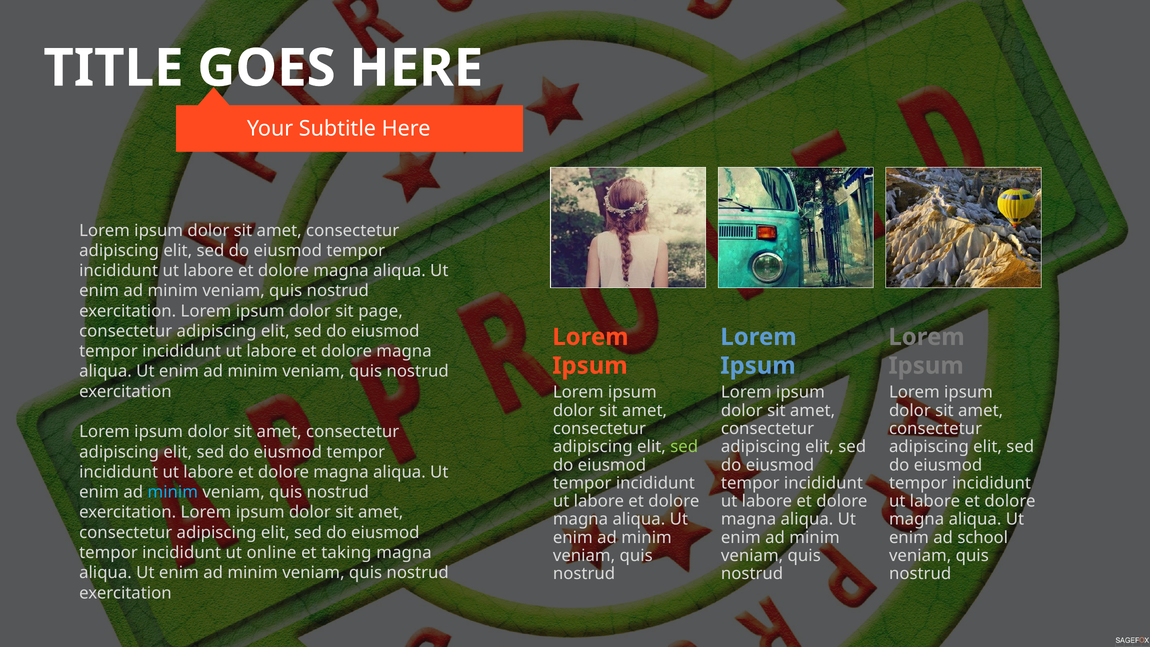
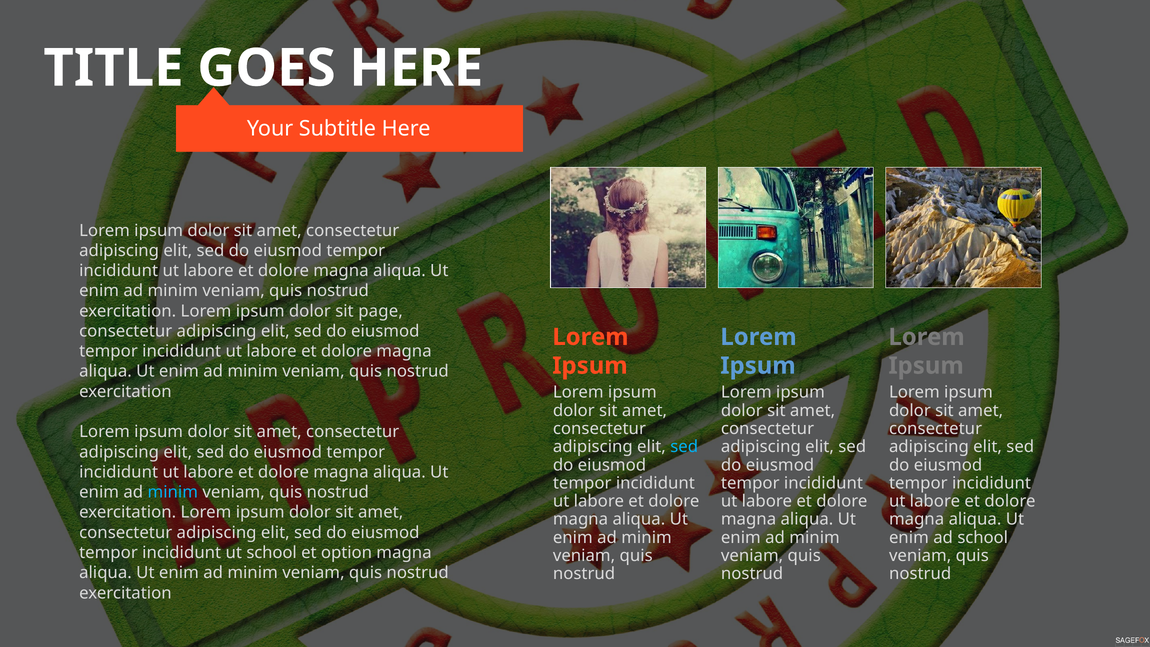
sed colour: light green -> light blue (684, 447)
ut online: online -> school (272, 553)
taking: taking -> option (346, 553)
